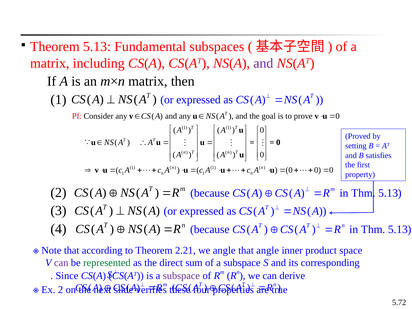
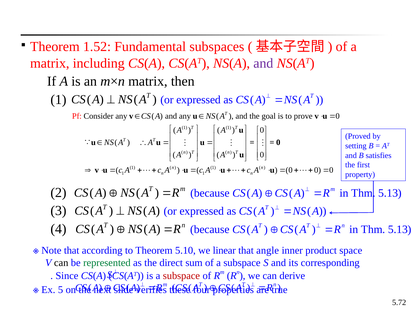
Theorem 5.13: 5.13 -> 1.52 (97, 47)
2.21: 2.21 -> 5.10 (185, 250)
we angle: angle -> linear (224, 250)
can colour: purple -> black (61, 263)
subspace colour: purple -> red (181, 276)
2: 2 -> 5 (61, 290)
